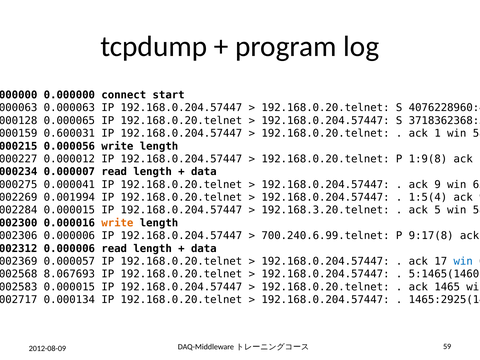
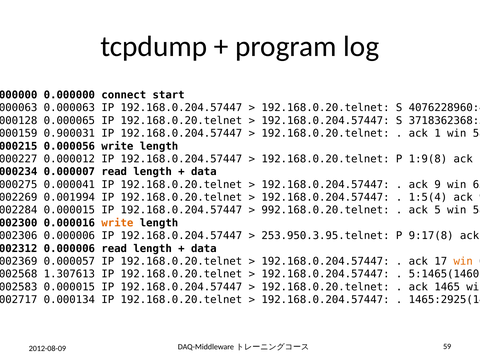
0.600031: 0.600031 -> 0.900031 (69, 133)
192.168.3.20.telnet: 192.168.3.20.telnet -> 992.168.0.20.telnet (325, 210)
700.240.6.99.telnet: 700.240.6.99.telnet -> 253.950.3.95.telnet (325, 236)
win colour: blue -> orange (463, 261)
8.067693: 8.067693 -> 1.307613 (69, 274)
